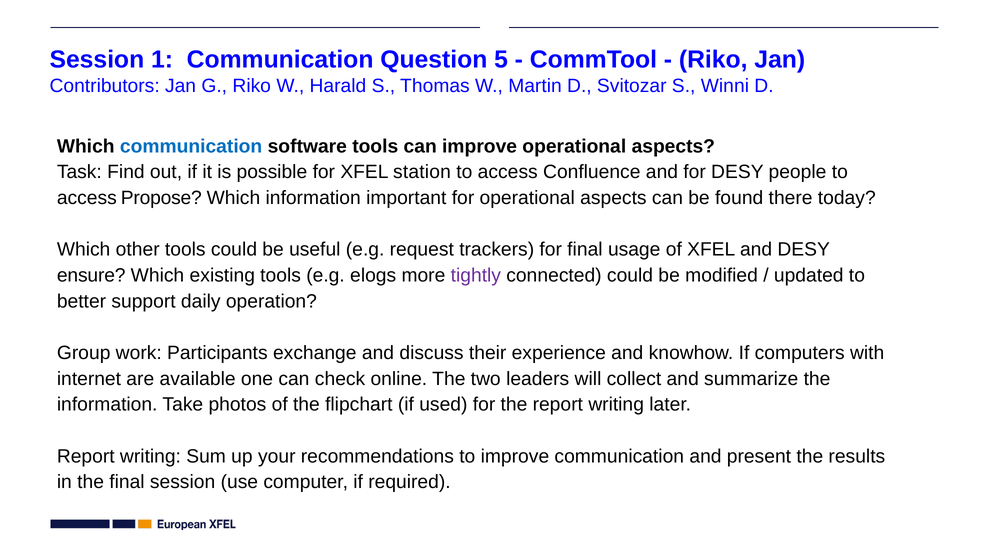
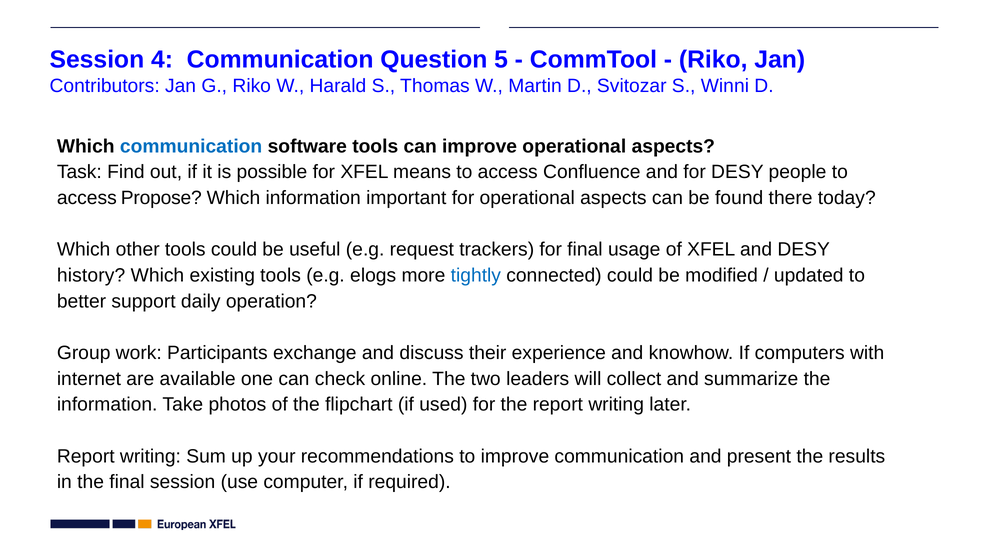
1: 1 -> 4 (162, 60)
station: station -> means (422, 172)
ensure: ensure -> history (91, 276)
tightly colour: purple -> blue (476, 276)
